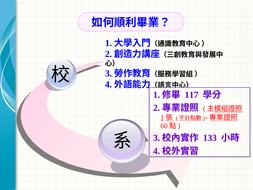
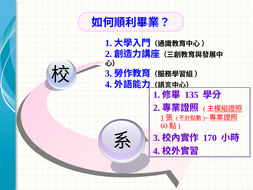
117: 117 -> 135 (192, 95)
133: 133 -> 170 (210, 138)
